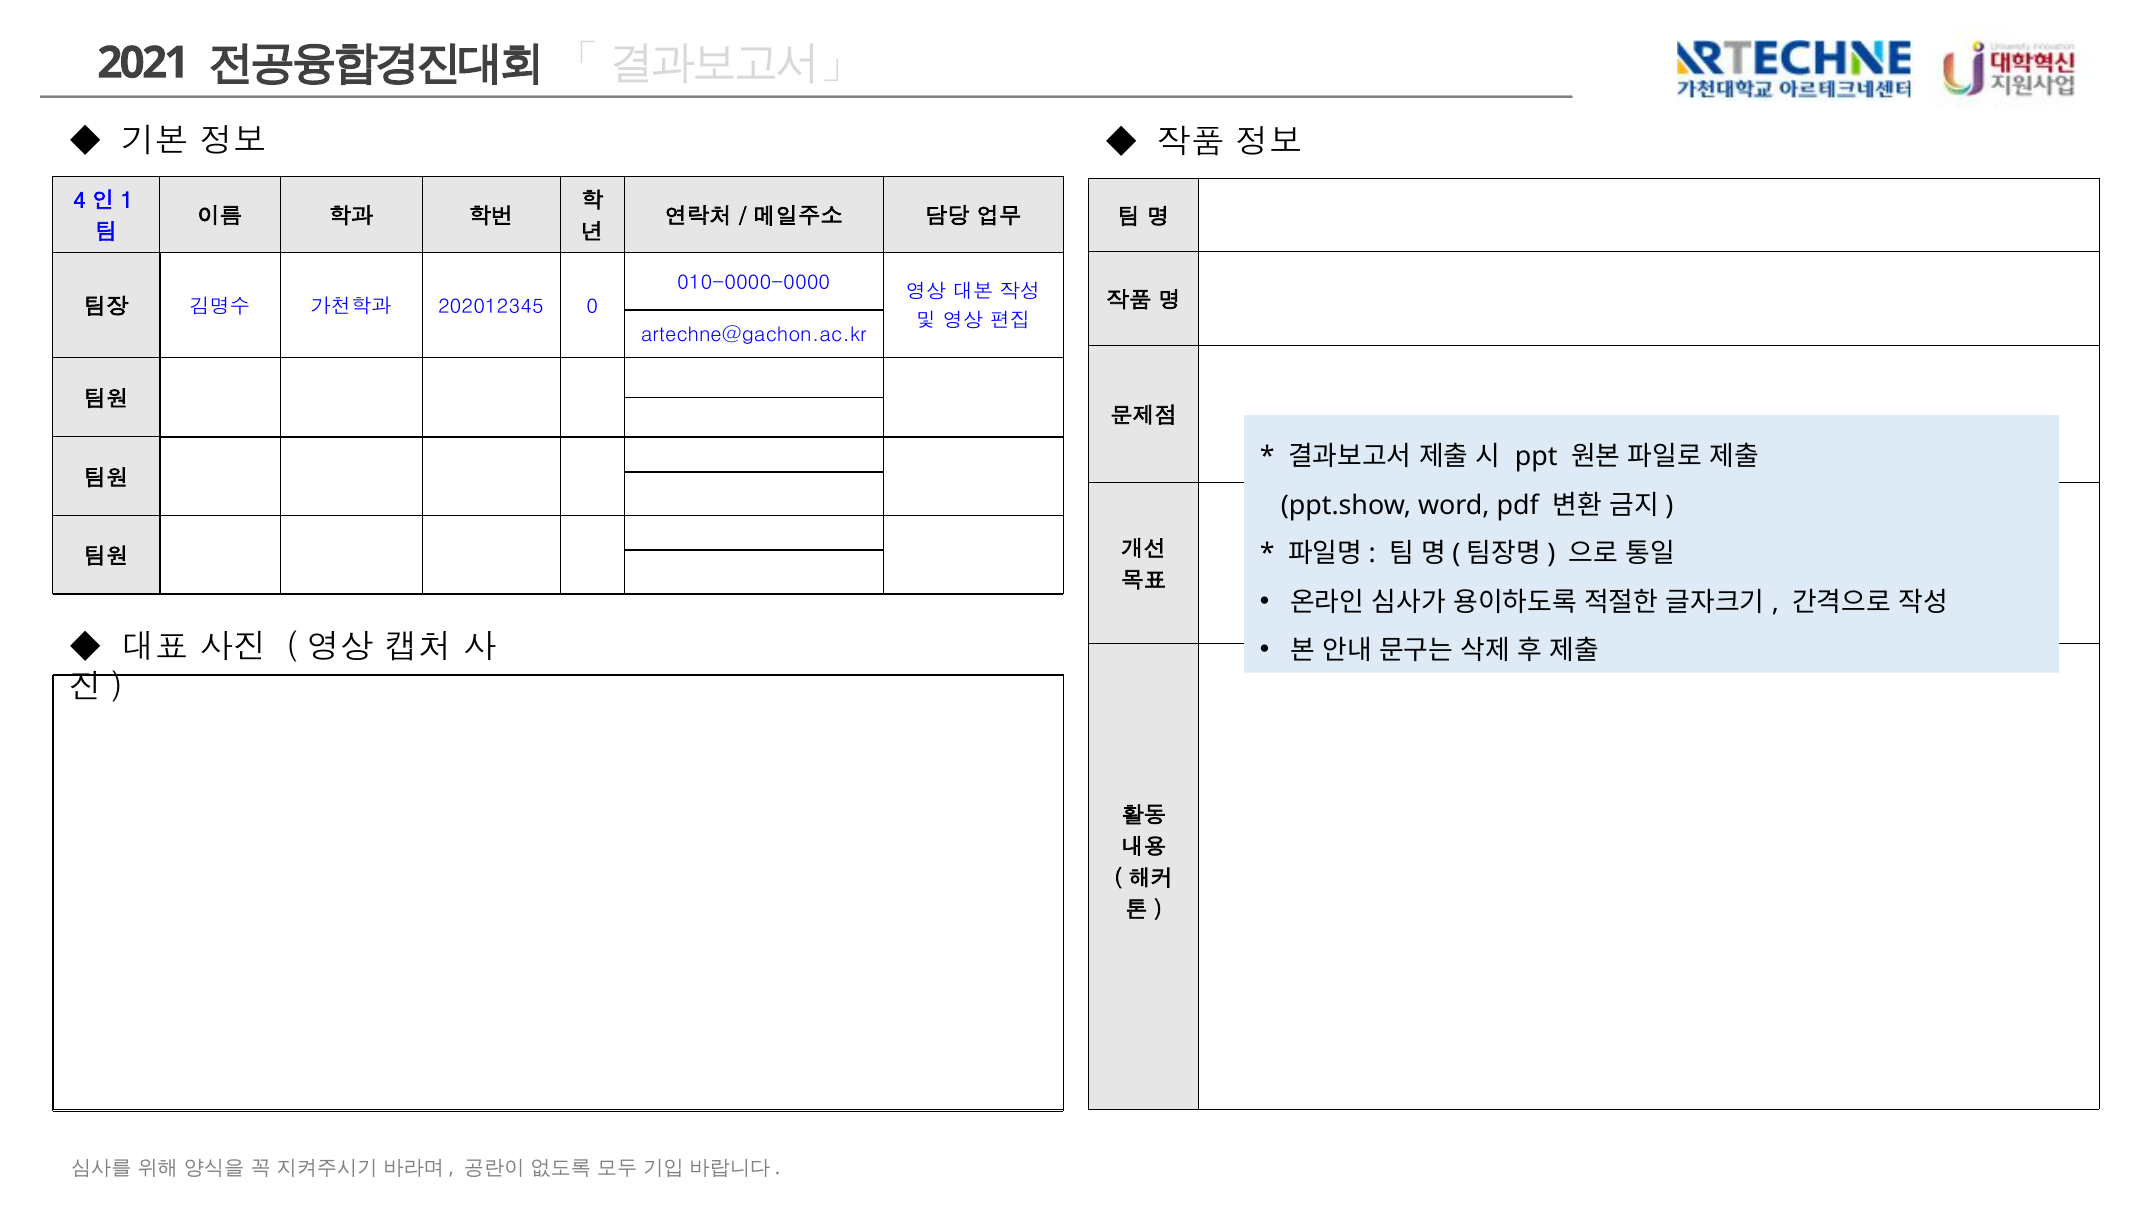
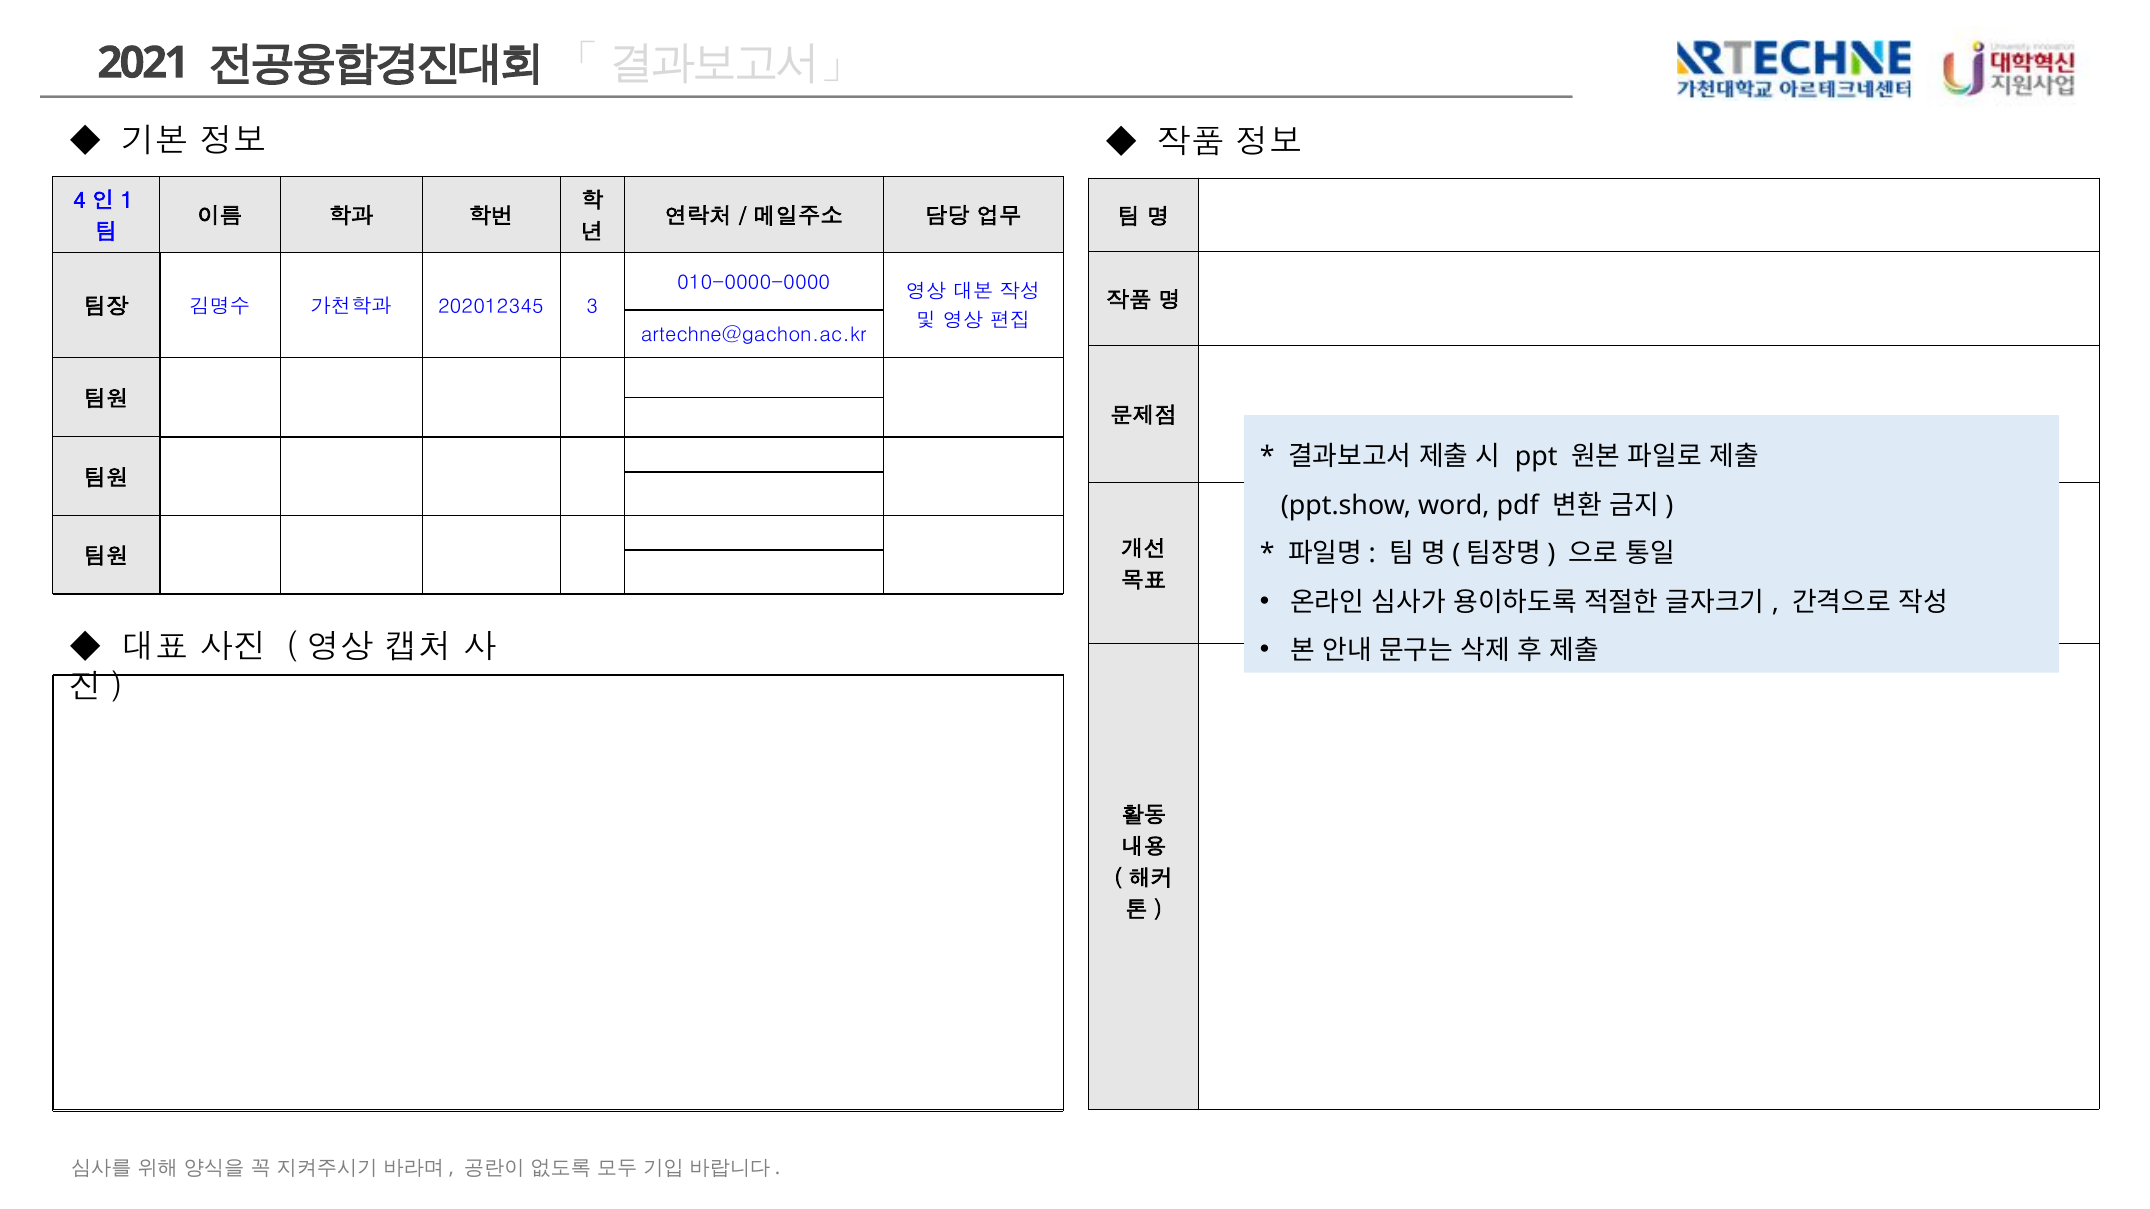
202012345 0: 0 -> 3 (592, 306)
